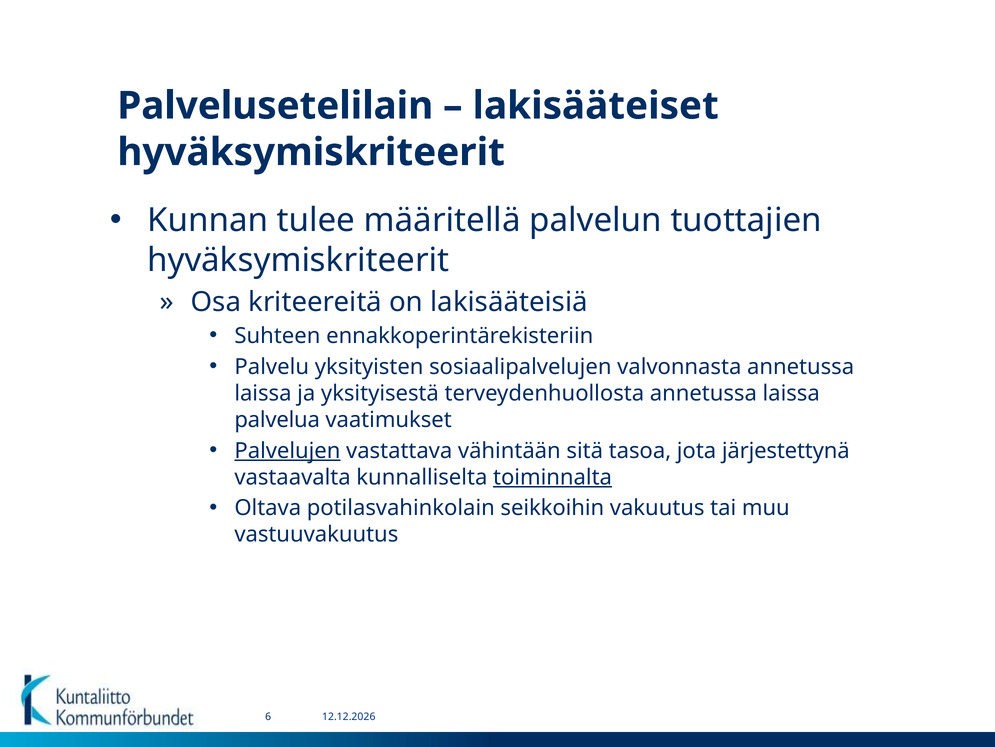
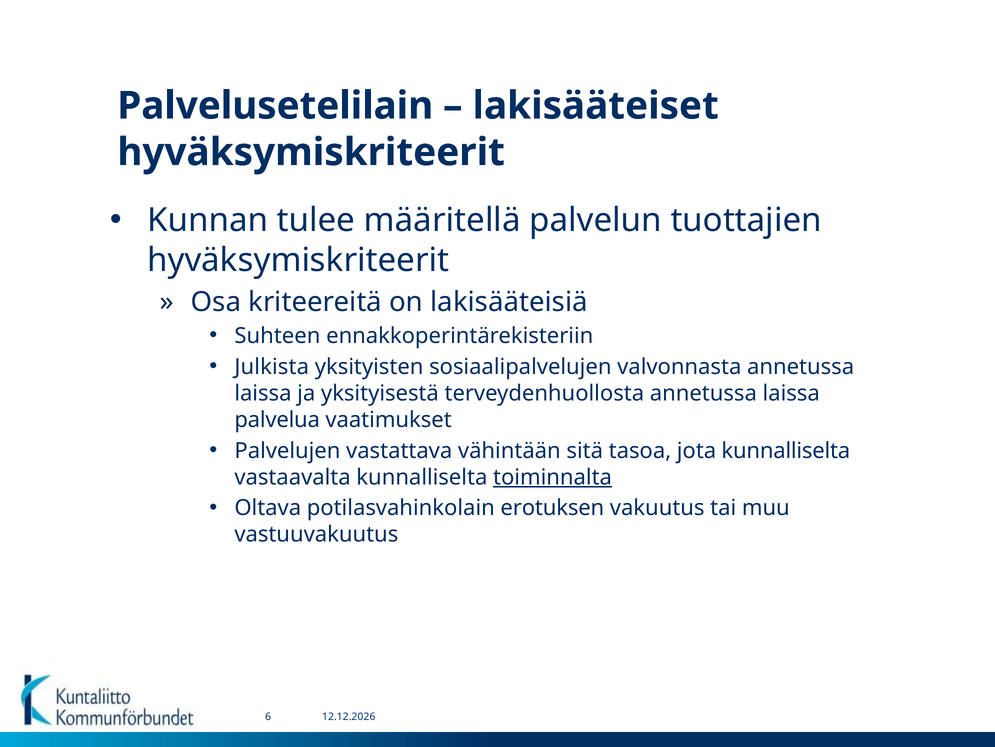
Palvelu: Palvelu -> Julkista (272, 366)
Palvelujen underline: present -> none (287, 450)
jota järjestettynä: järjestettynä -> kunnalliselta (786, 450)
seikkoihin: seikkoihin -> erotuksen (552, 508)
